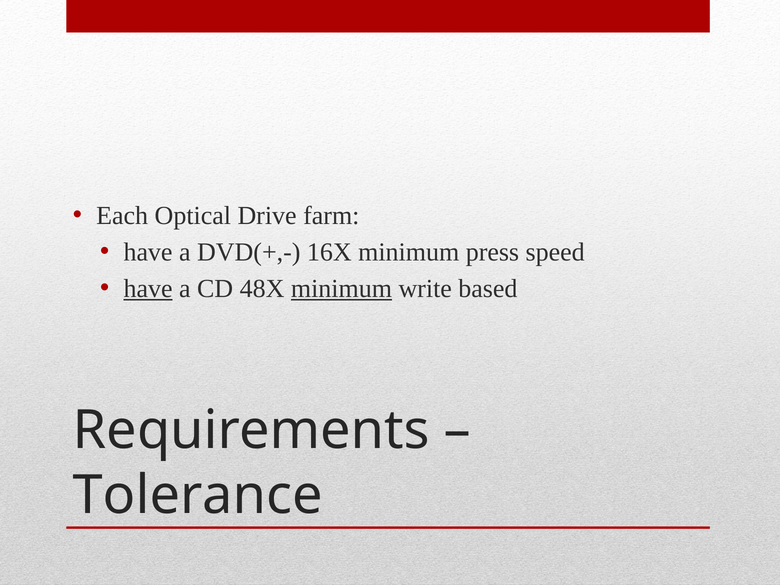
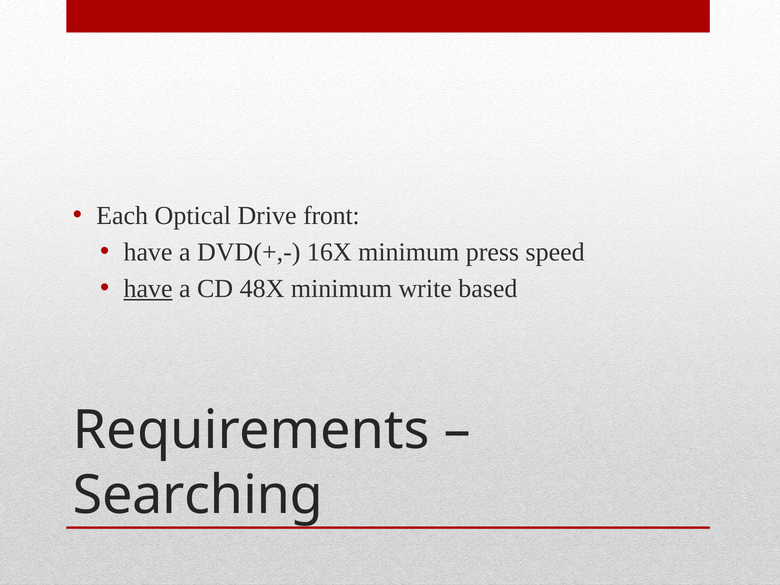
farm: farm -> front (331, 216)
minimum underline: present -> none (341, 288)
Tolerance: Tolerance -> Searching (198, 495)
